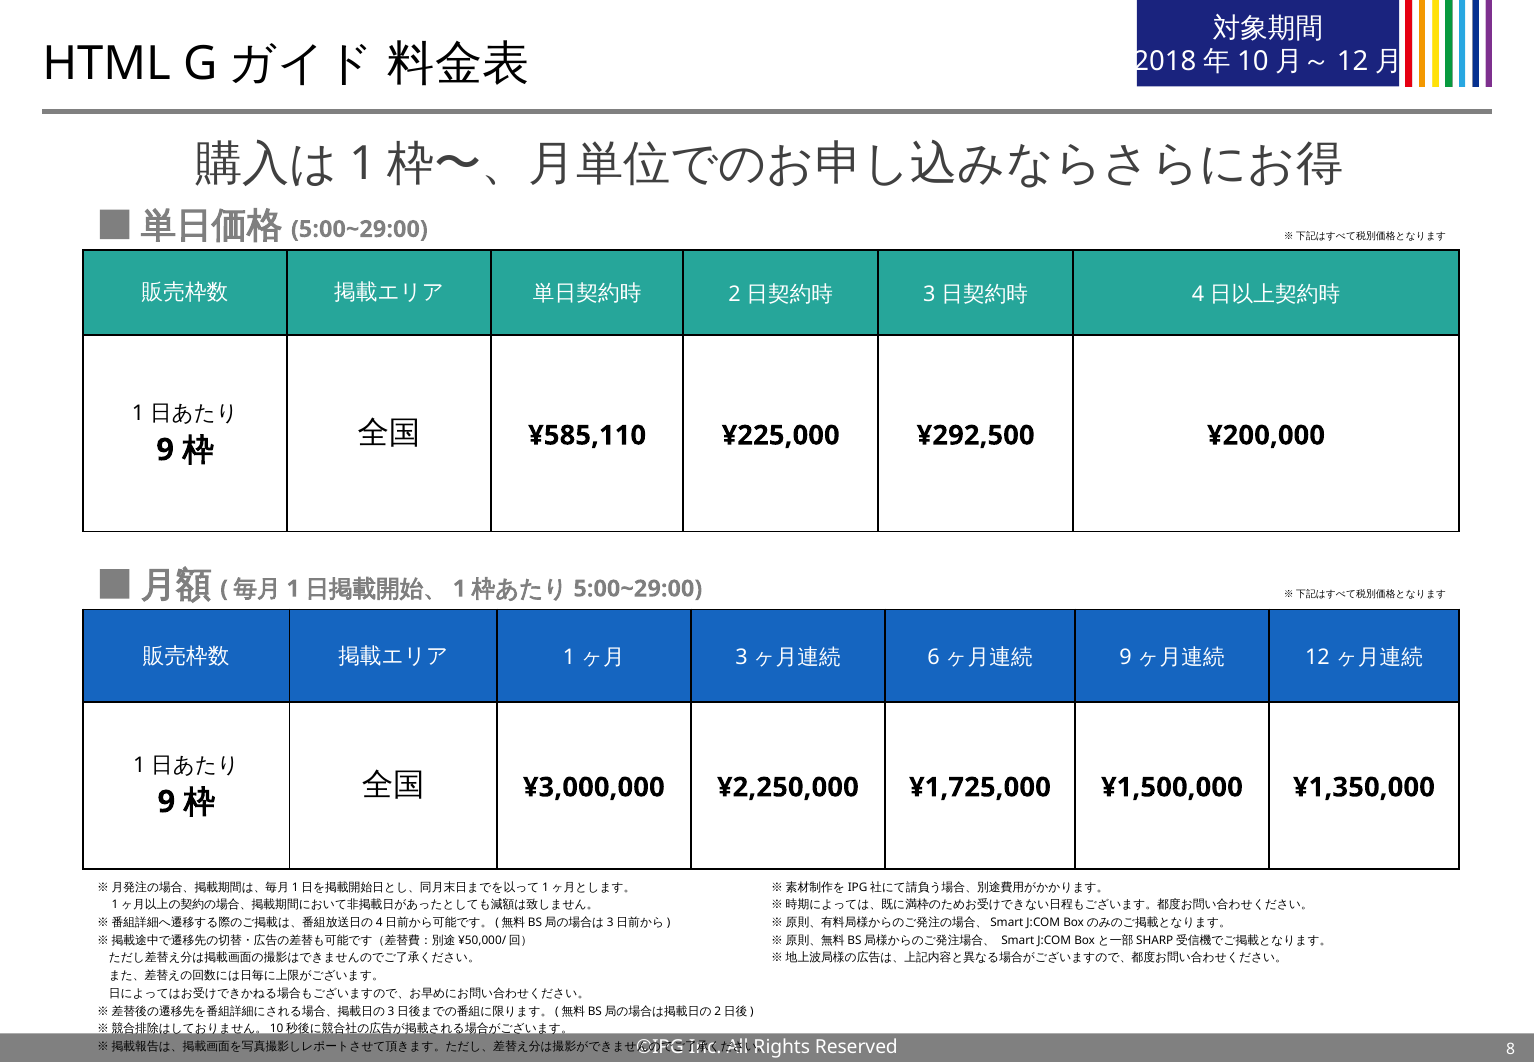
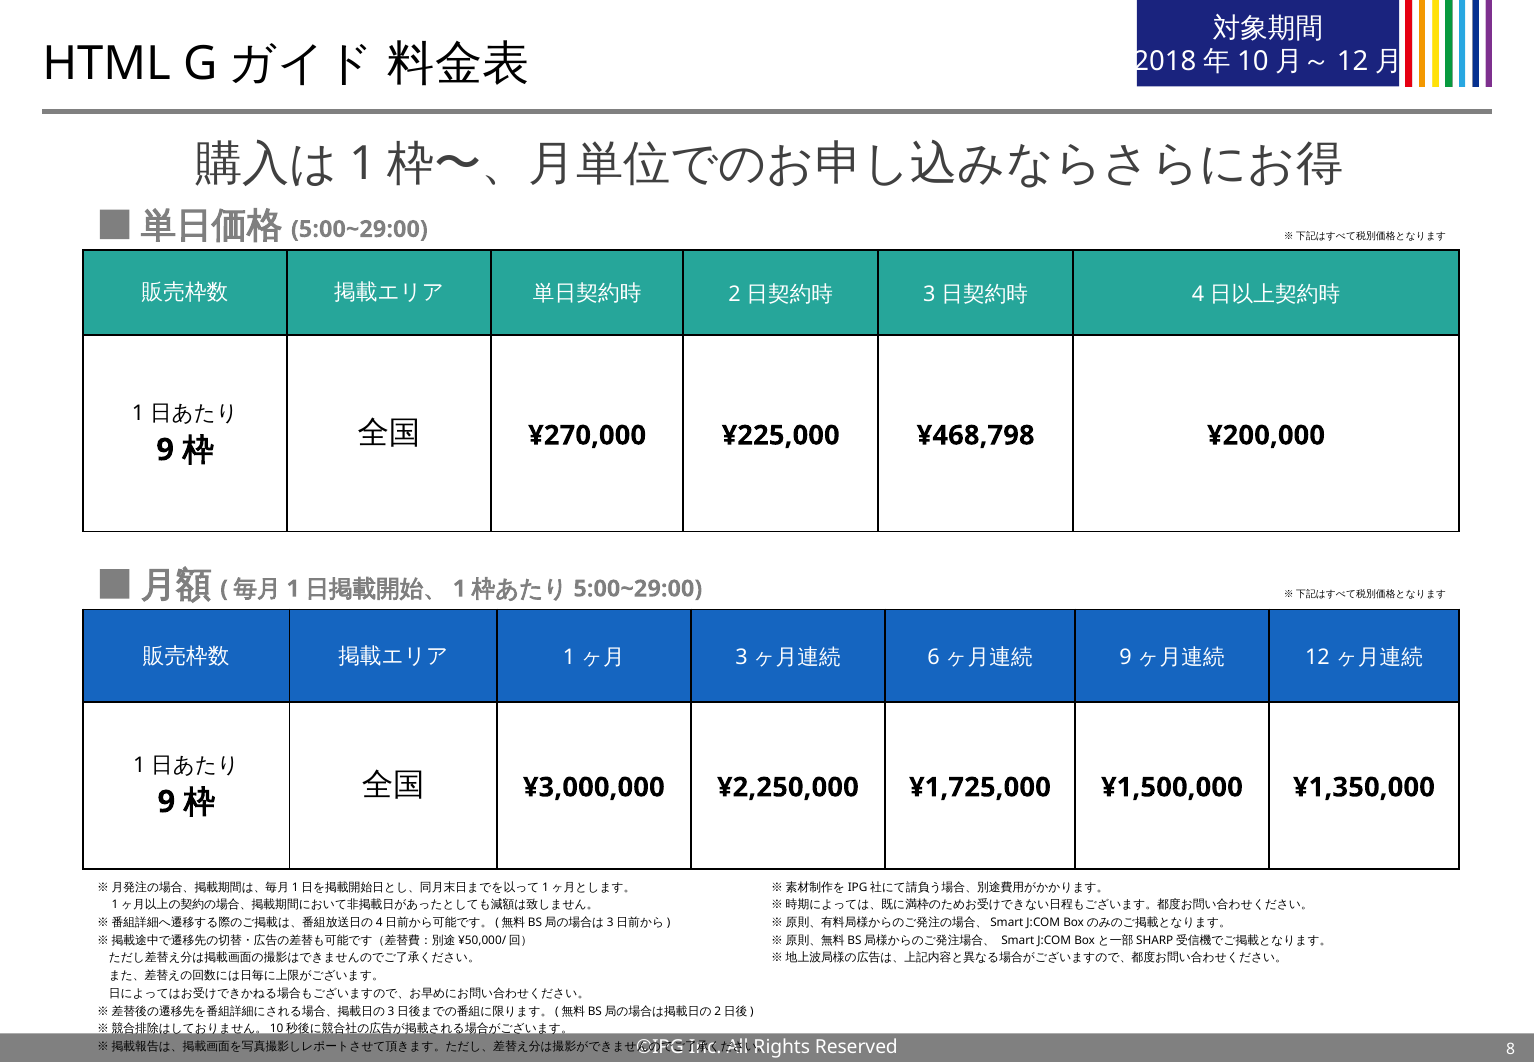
¥585,110: ¥585,110 -> ¥270,000 (587, 435)
¥292,500: ¥292,500 -> ¥468,798 (976, 435)
